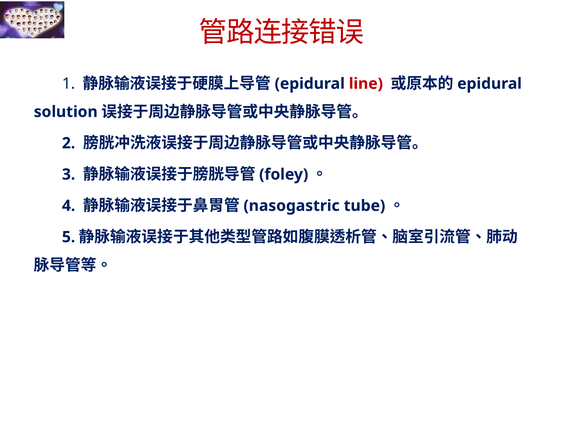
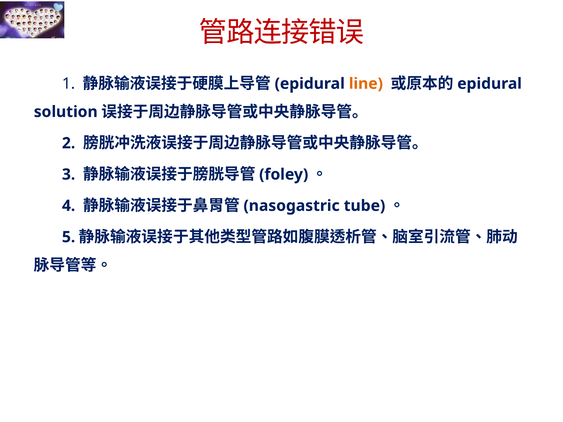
line colour: red -> orange (366, 84)
